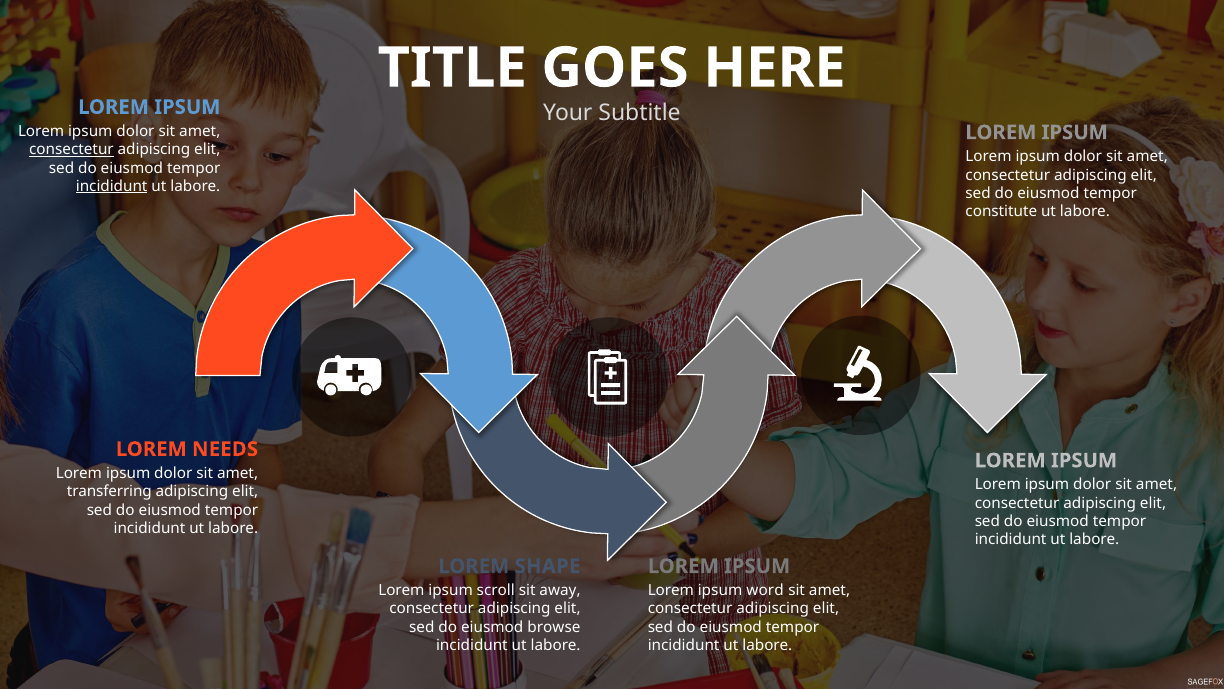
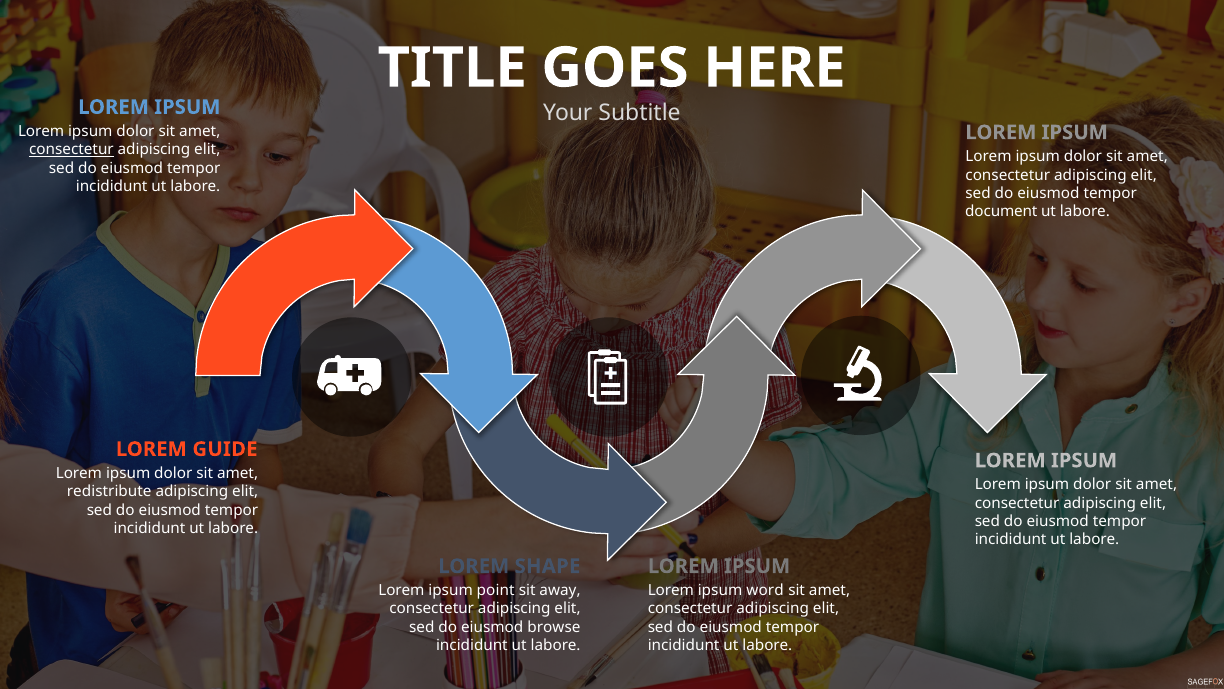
incididunt underline: present -> none (112, 186)
constitute: constitute -> document (1001, 212)
NEEDS: NEEDS -> GUIDE (225, 449)
transferring: transferring -> redistribute (109, 491)
scroll: scroll -> point (496, 590)
